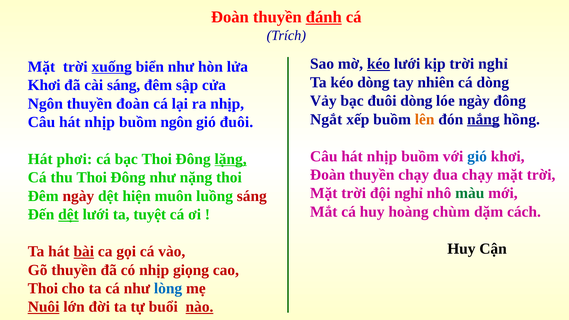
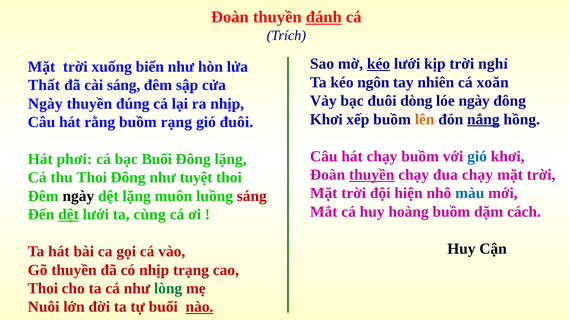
xuống underline: present -> none (112, 67)
kéo dòng: dòng -> ngôn (373, 82)
cá dòng: dòng -> xoăn (493, 82)
Khơi: Khơi -> Thất (44, 85)
Ngôn: Ngôn -> Ngày (45, 104)
thuyền đoàn: đoàn -> đúng (133, 104)
Ngắt: Ngắt -> Khơi (326, 119)
nhịp: nhịp -> rằng (100, 122)
buồm ngôn: ngôn -> rạng (176, 122)
nhịp: nhịp -> chạy (382, 156)
bạc Thoi: Thoi -> Buổi (157, 159)
lặng underline: present -> none (231, 159)
thuyền underline: none -> present (372, 175)
nặng: nặng -> tuyệt (196, 178)
đội nghỉ: nghỉ -> hiện (409, 193)
màu colour: green -> blue (470, 193)
ngày colour: red -> black (78, 196)
dệt hiện: hiện -> lặng (137, 196)
hoàng chùm: chùm -> buồm (451, 212)
tuyệt: tuyệt -> cùng (150, 215)
bài underline: present -> none (84, 252)
giọng: giọng -> trạng (191, 270)
lòng colour: blue -> green (168, 288)
Nuôi underline: present -> none (44, 307)
